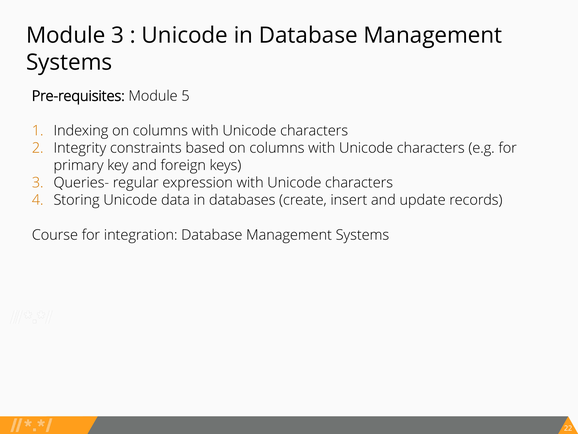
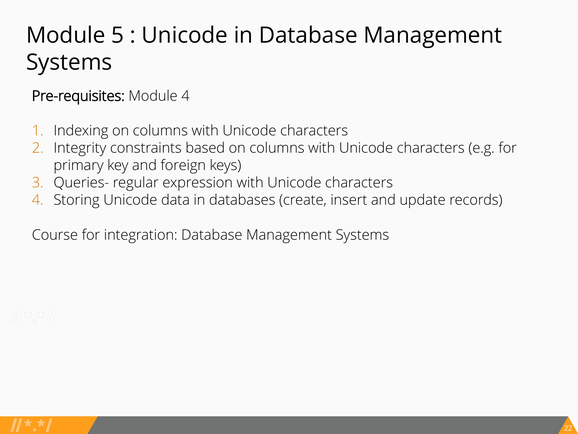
Module 3: 3 -> 5 (118, 35)
Module 5: 5 -> 4 (185, 96)
